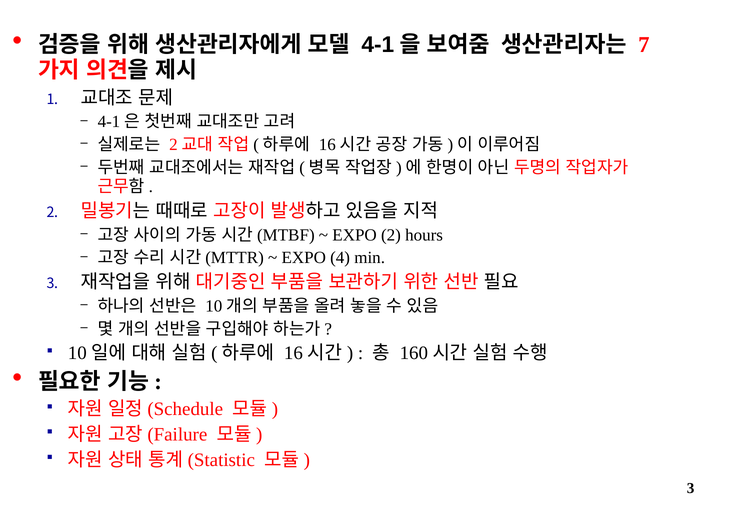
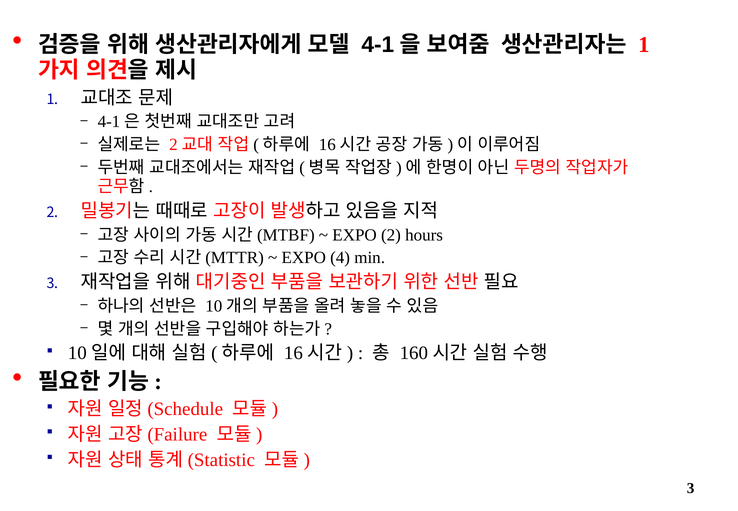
7: 7 -> 1 (644, 45)
